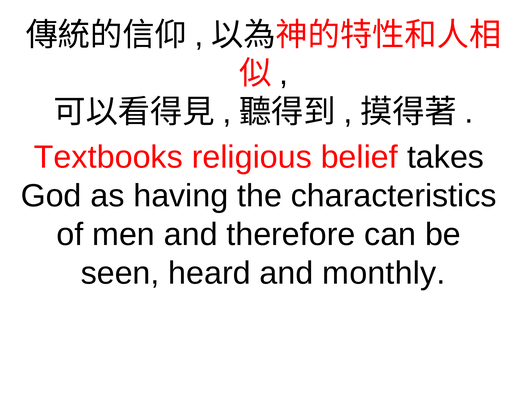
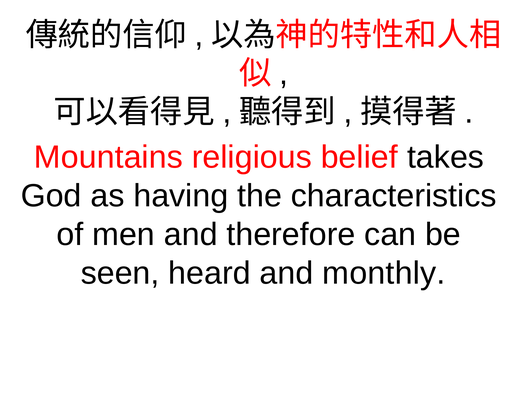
Textbooks: Textbooks -> Mountains (108, 157)
